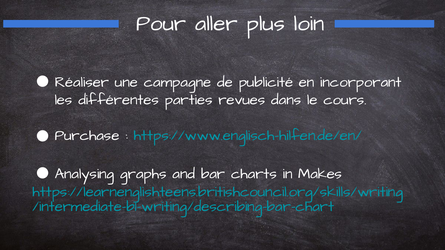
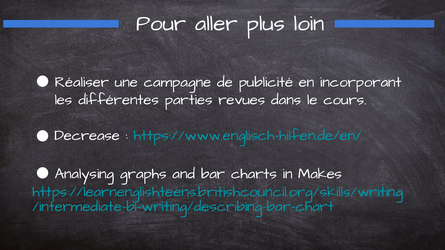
Purchase: Purchase -> Decrease (87, 135)
